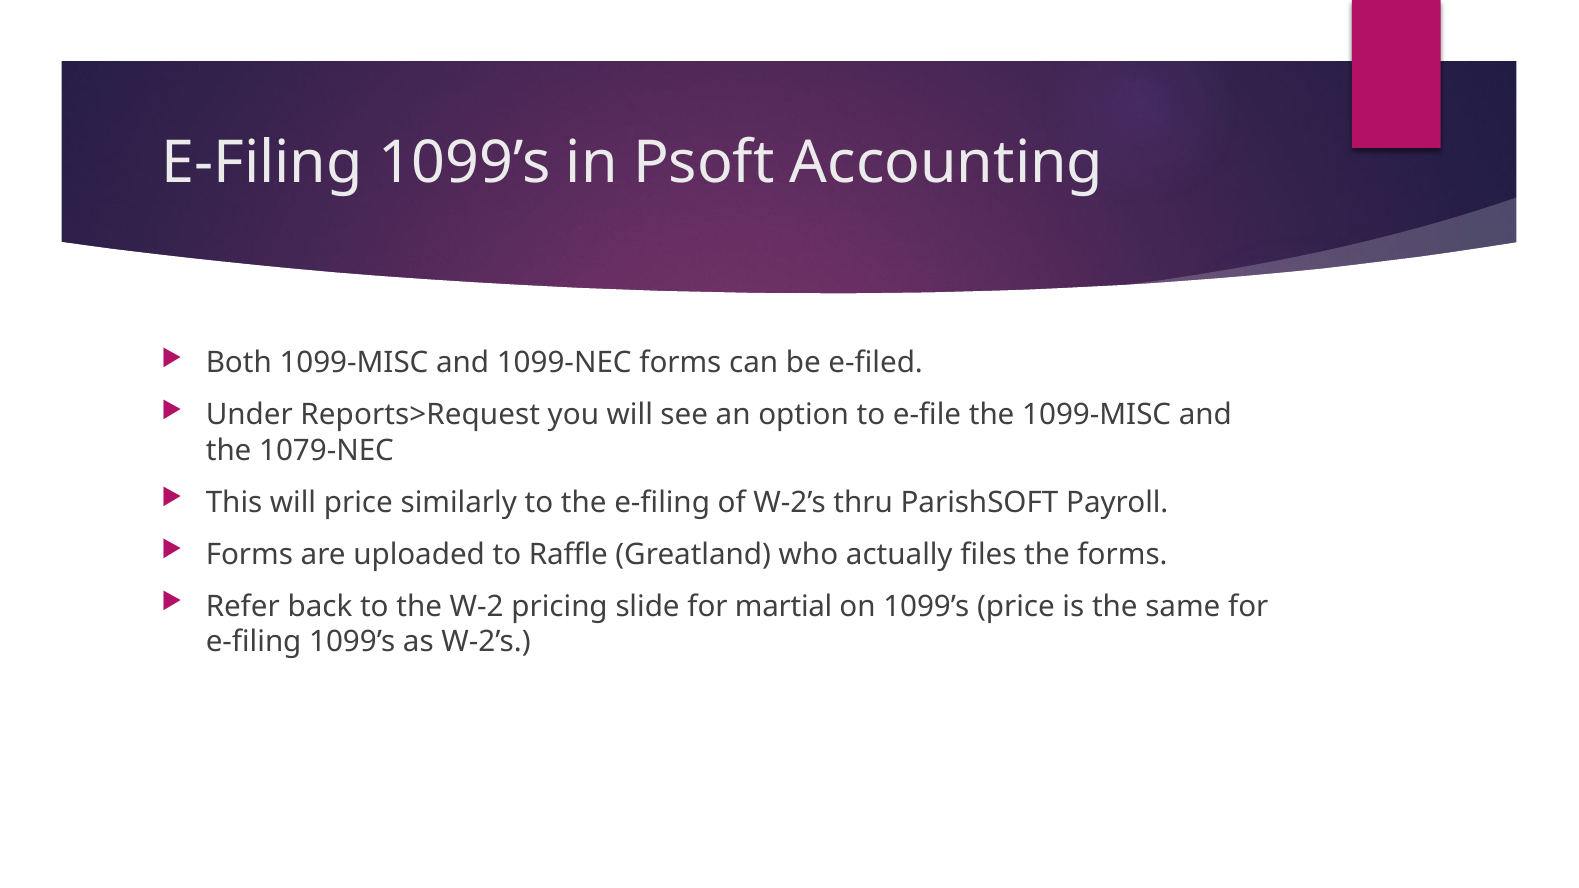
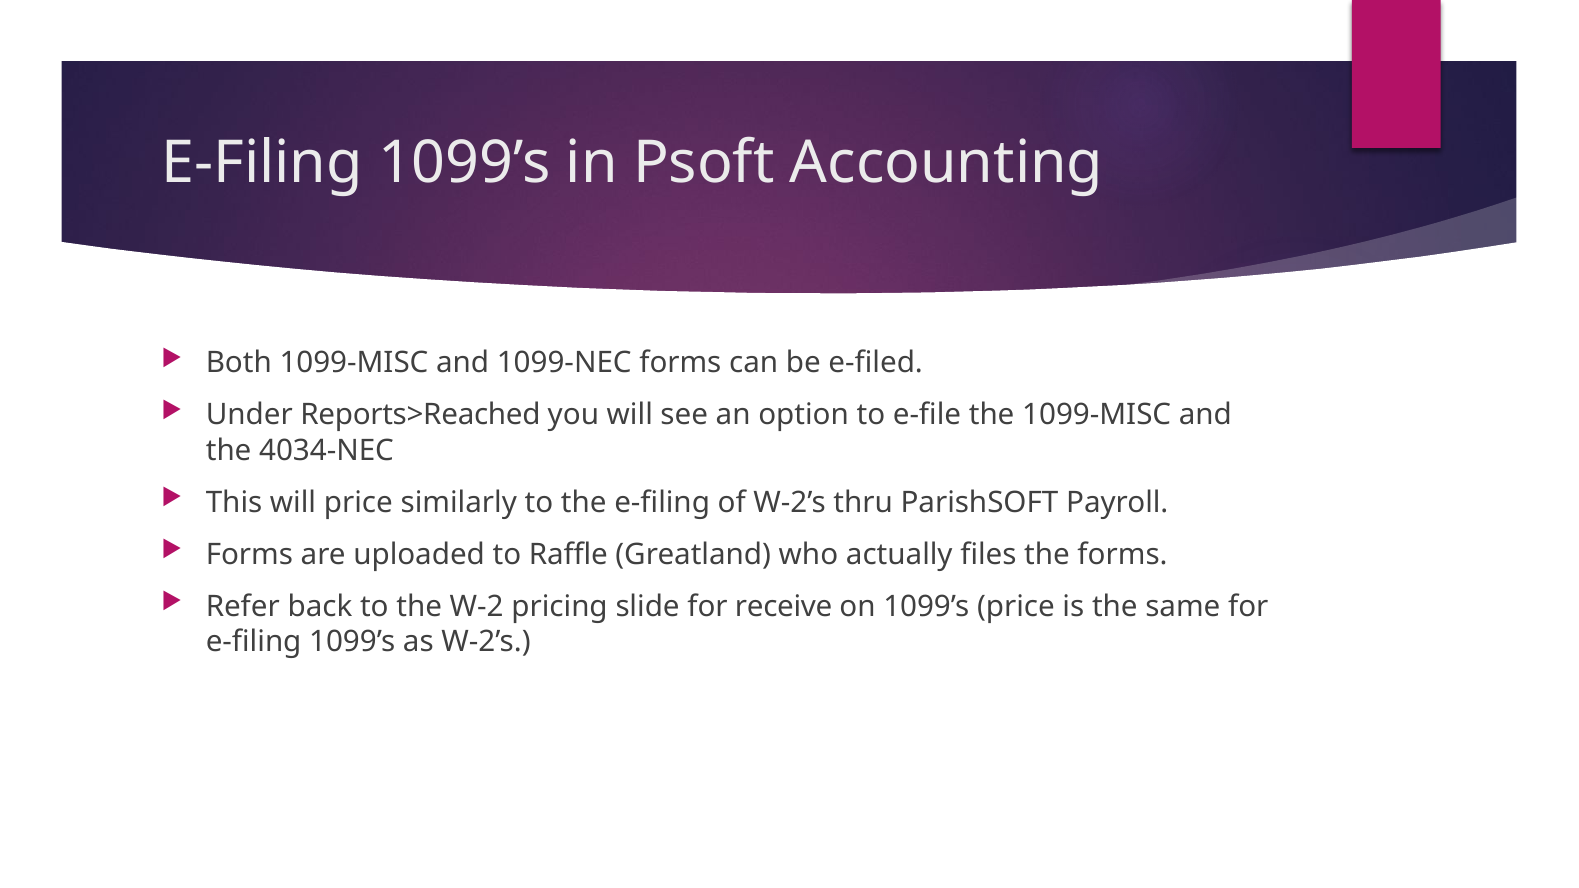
Reports>Request: Reports>Request -> Reports>Reached (420, 415)
1079-NEC: 1079-NEC -> 4034-NEC (327, 450)
martial: martial -> receive (784, 606)
